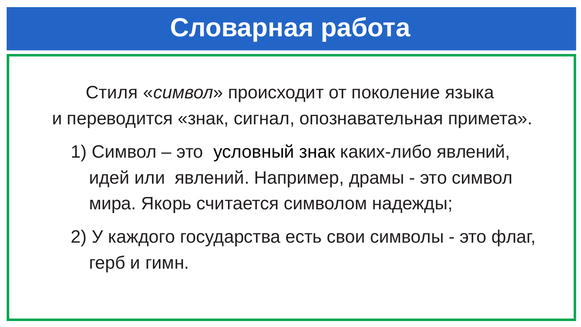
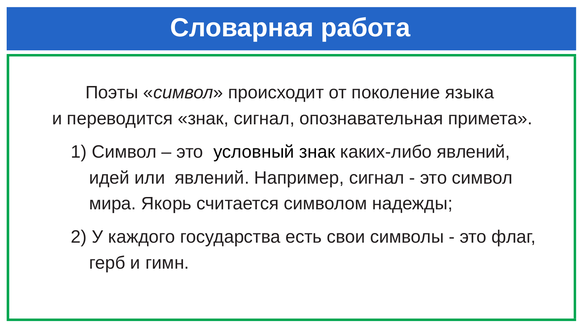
Стиля: Стиля -> Поэты (112, 93)
Например драмы: драмы -> сигнал (377, 178)
